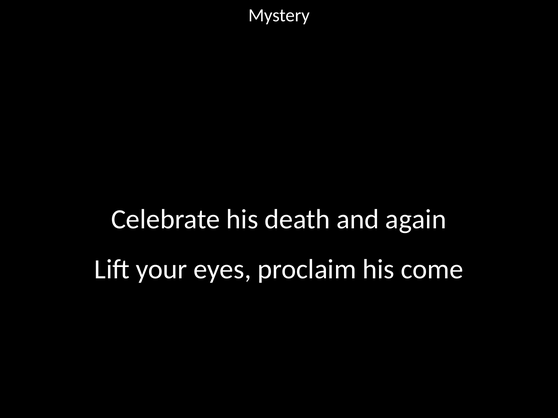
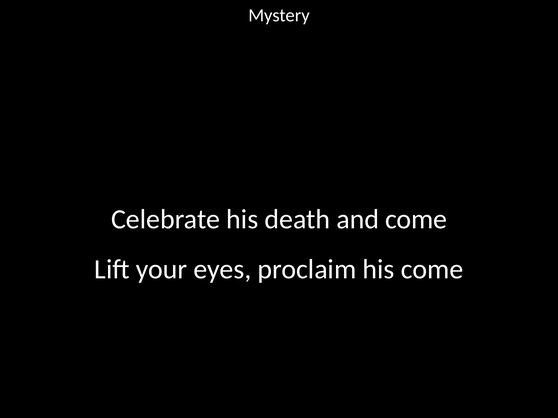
and again: again -> come (416, 220)
